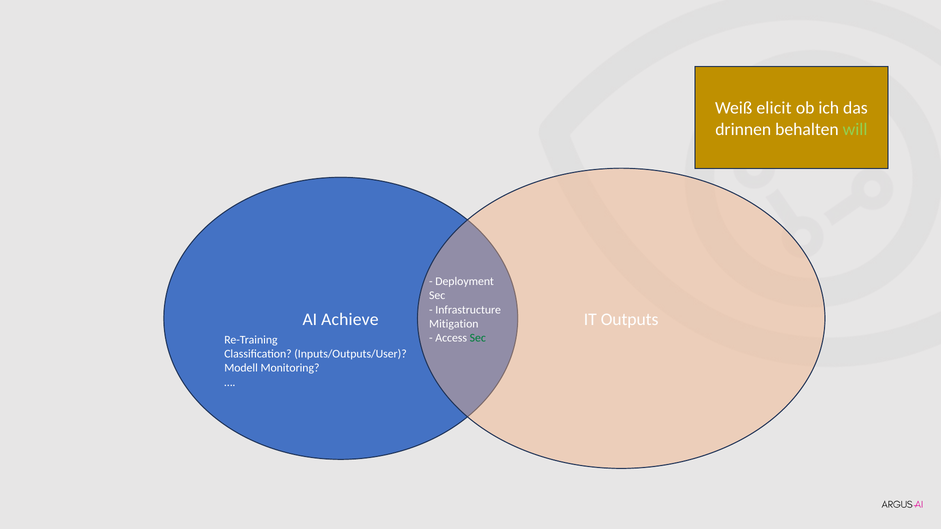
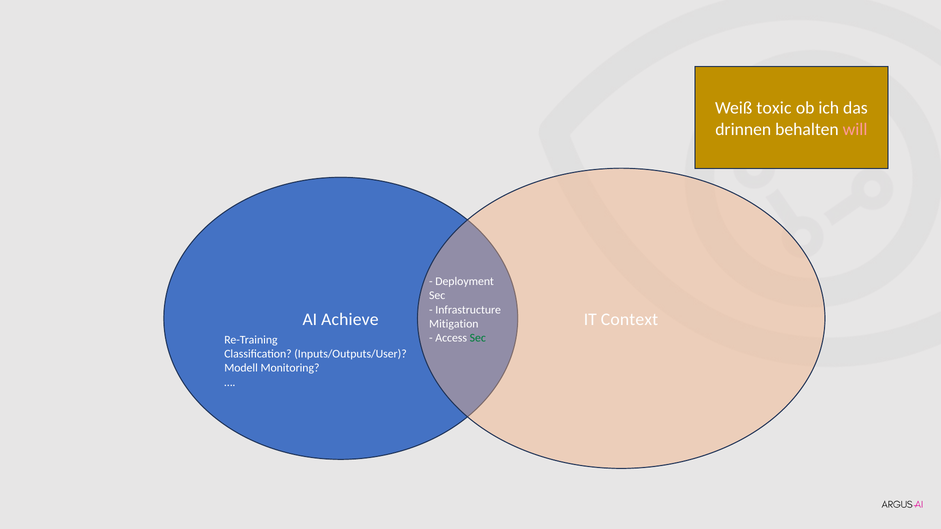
elicit: elicit -> toxic (774, 108)
will colour: light green -> pink (855, 129)
Outputs: Outputs -> Context (629, 320)
